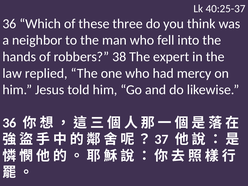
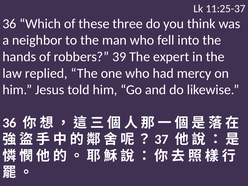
40:25-37: 40:25-37 -> 11:25-37 (226, 9)
38: 38 -> 39 (119, 57)
